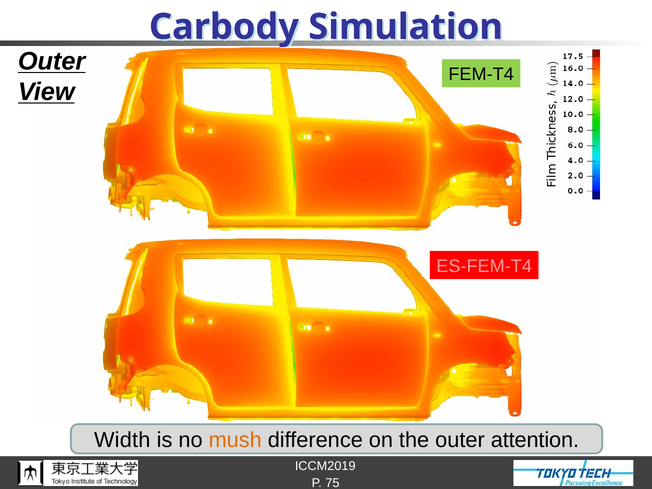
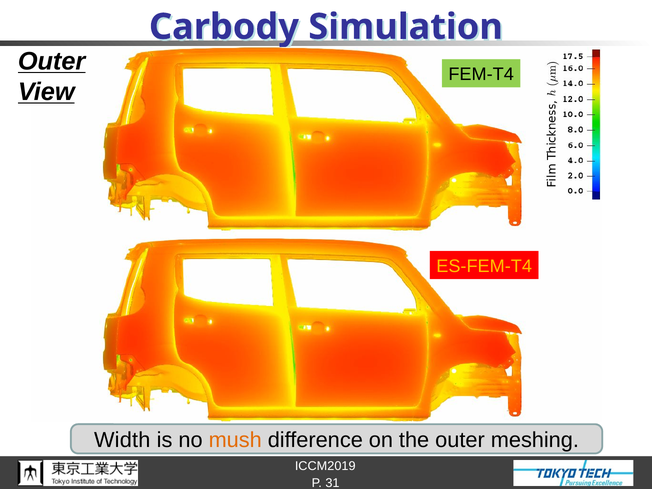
ES-FEM-T4 colour: pink -> yellow (484, 266)
attention: attention -> meshing (535, 440)
75: 75 -> 31 (332, 483)
